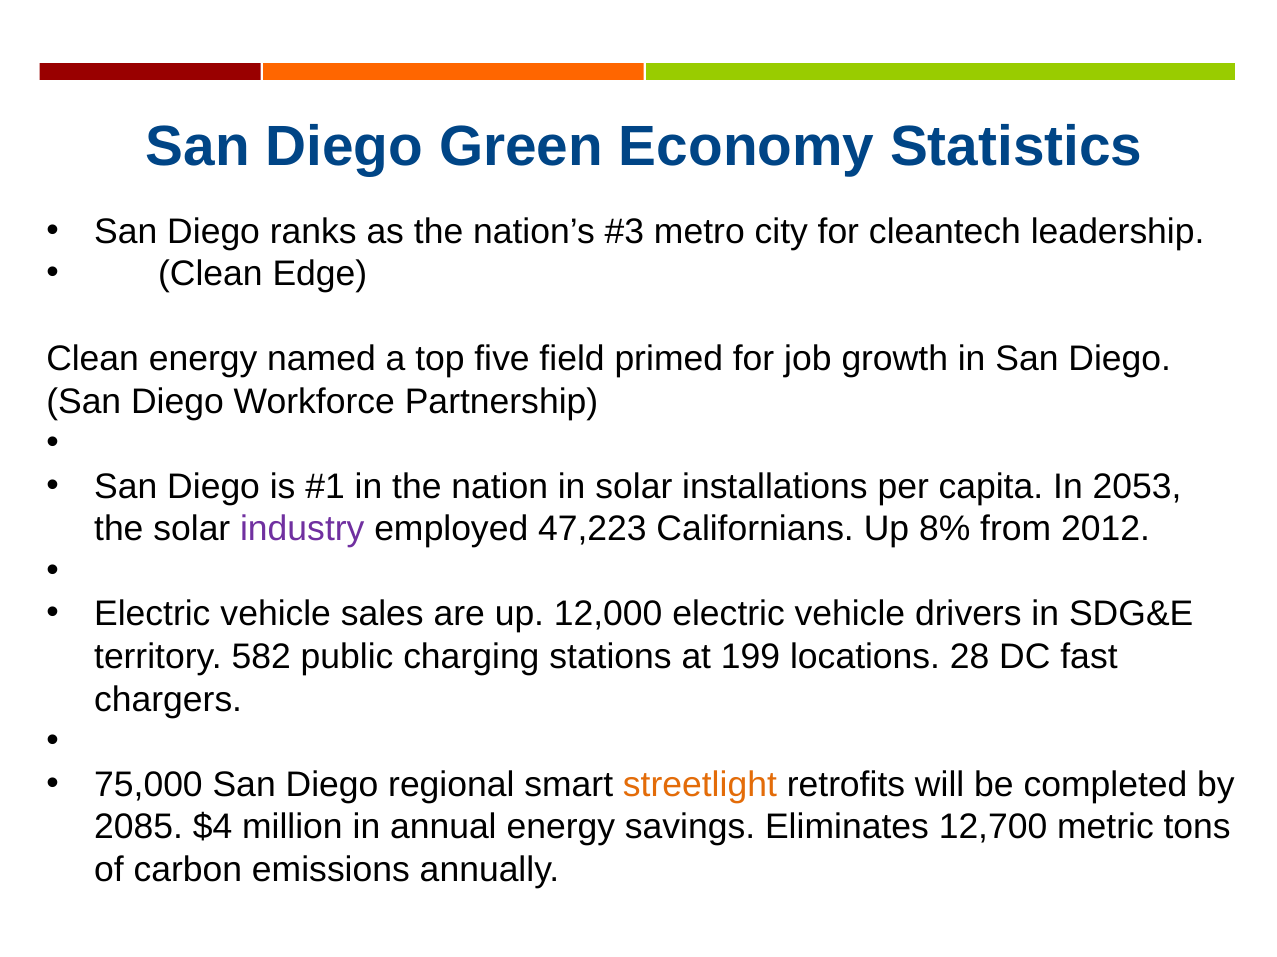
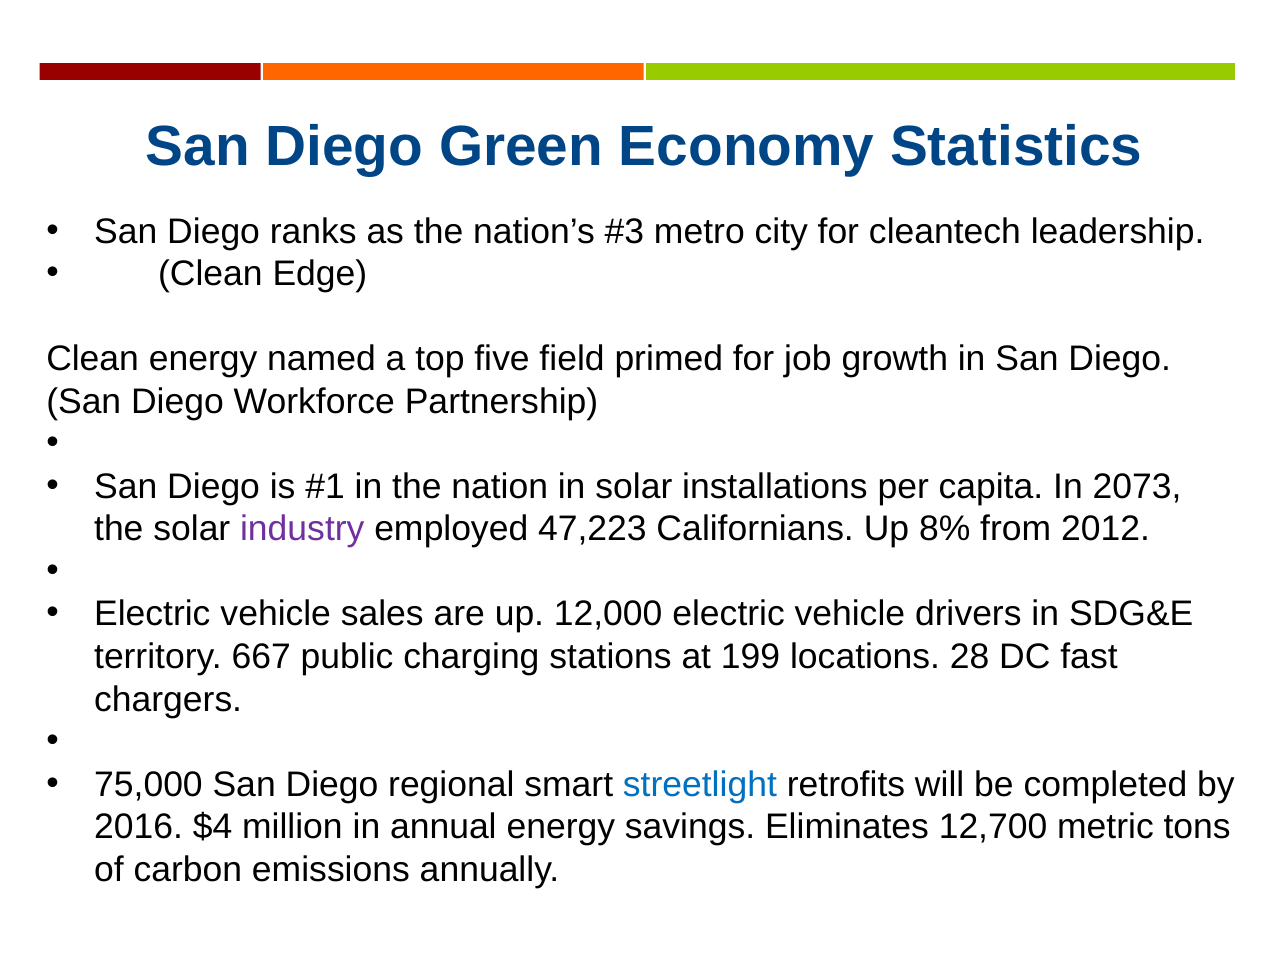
2053: 2053 -> 2073 (1137, 487)
582: 582 -> 667 (261, 657)
streetlight colour: orange -> blue (700, 785)
2085: 2085 -> 2016 (139, 828)
